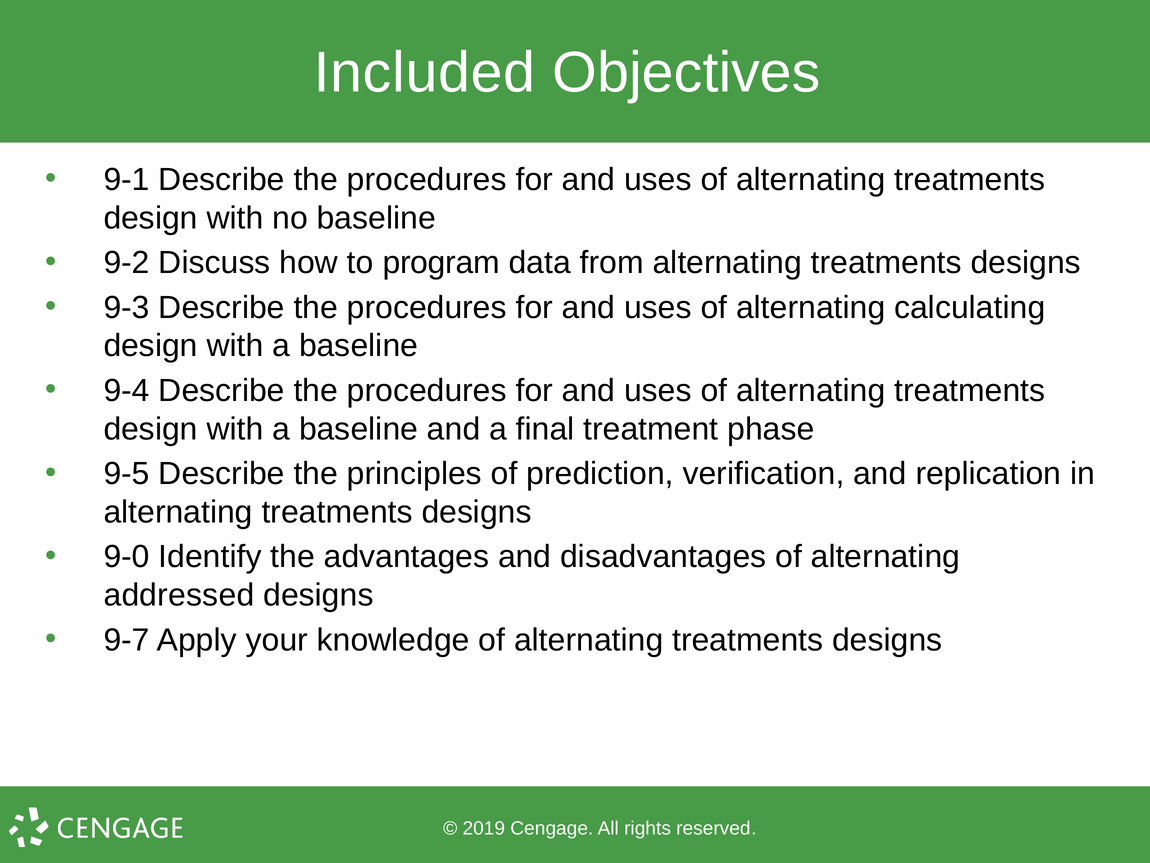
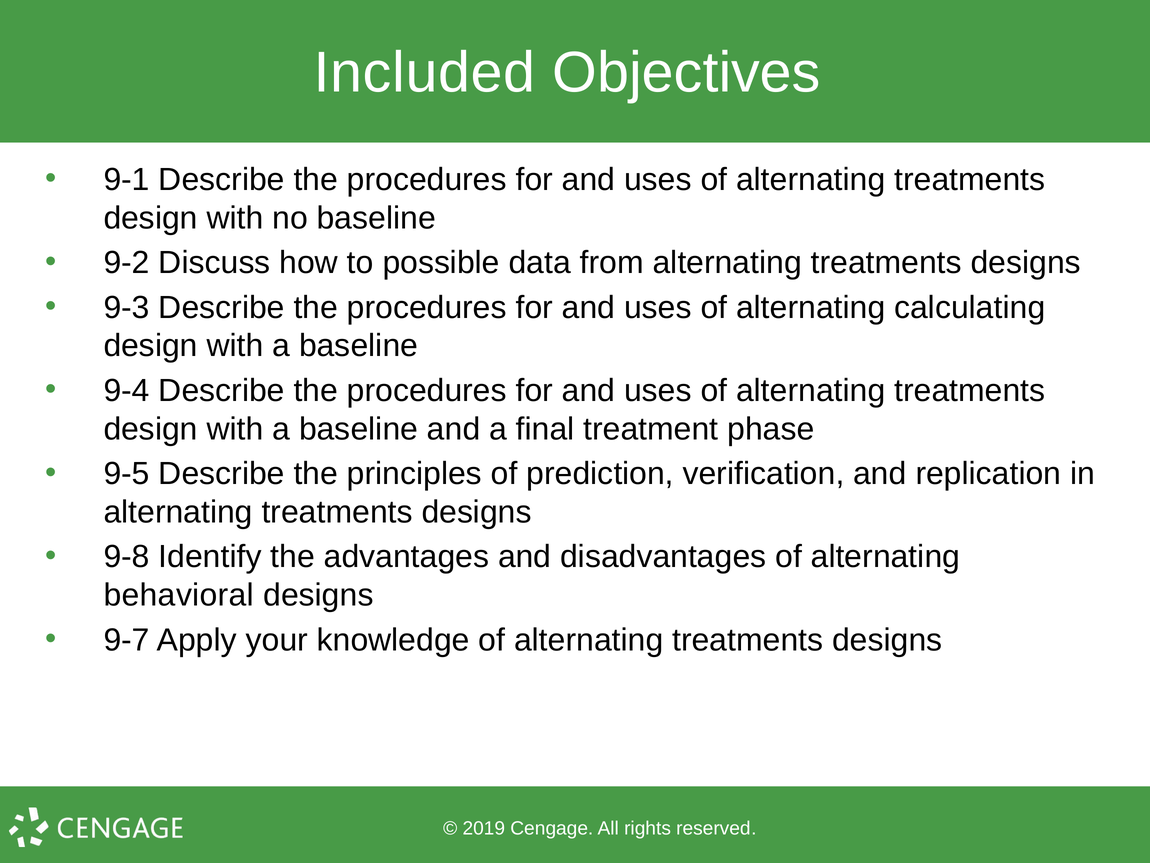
program: program -> possible (441, 263)
9-0: 9-0 -> 9-8 (127, 557)
addressed: addressed -> behavioral (179, 595)
